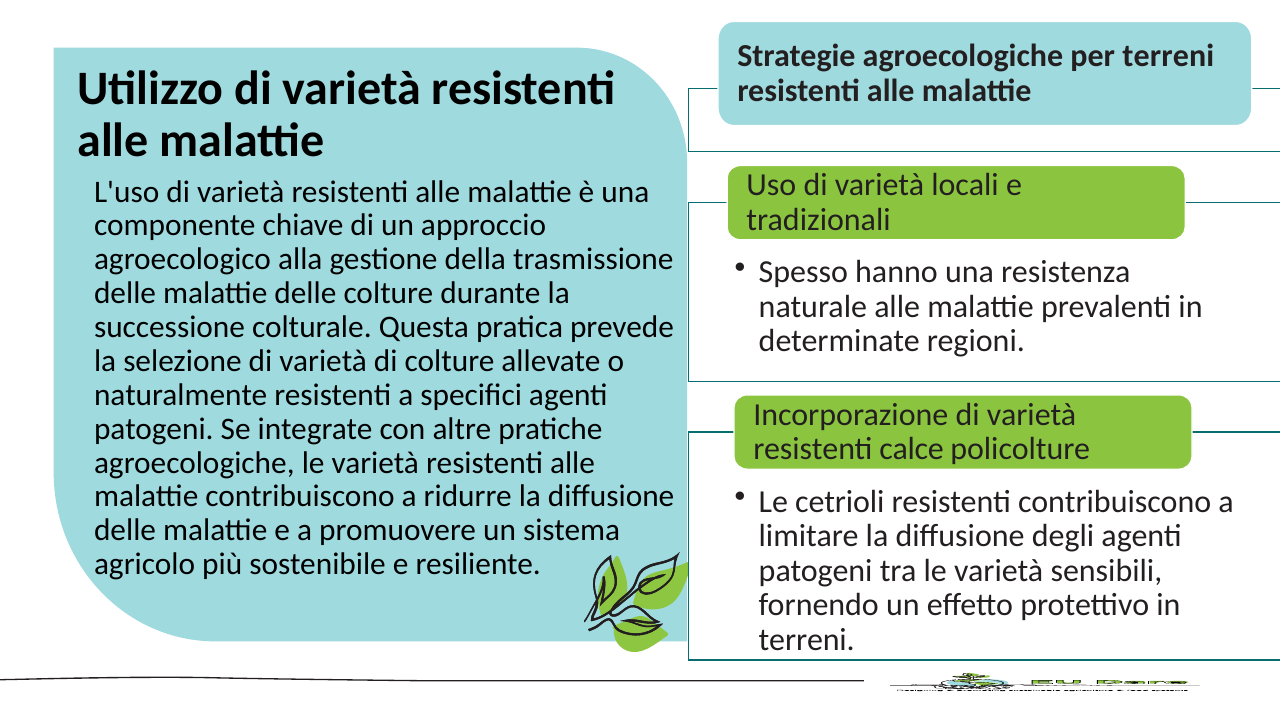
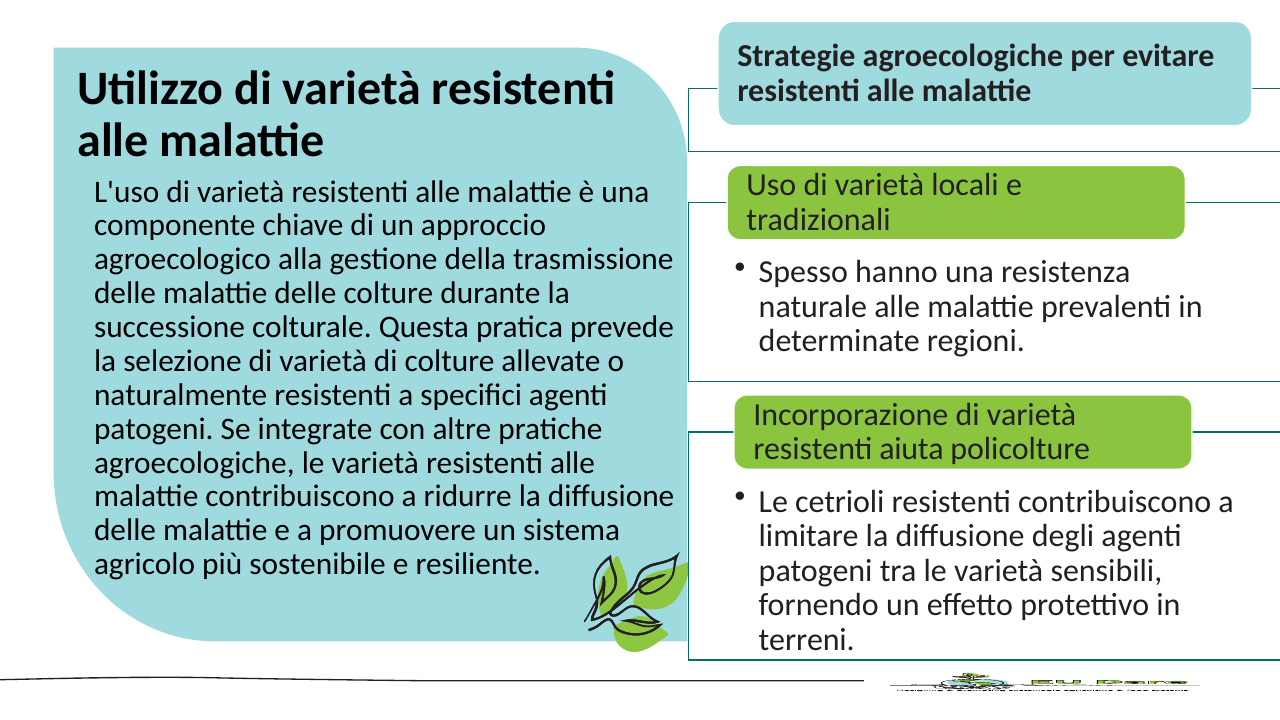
per terreni: terreni -> evitare (1168, 56)
calce: calce -> aiuta (912, 449)
